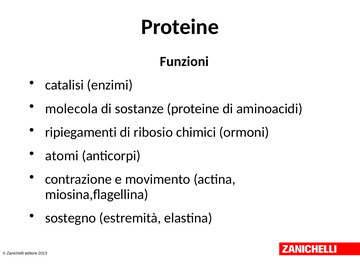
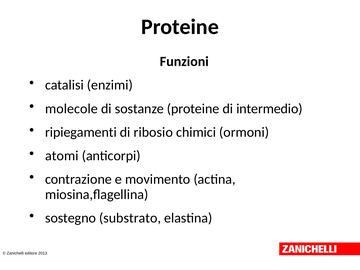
molecola: molecola -> molecole (72, 109)
aminoacidi: aminoacidi -> intermedio (269, 109)
estremità: estremità -> substrato (130, 218)
